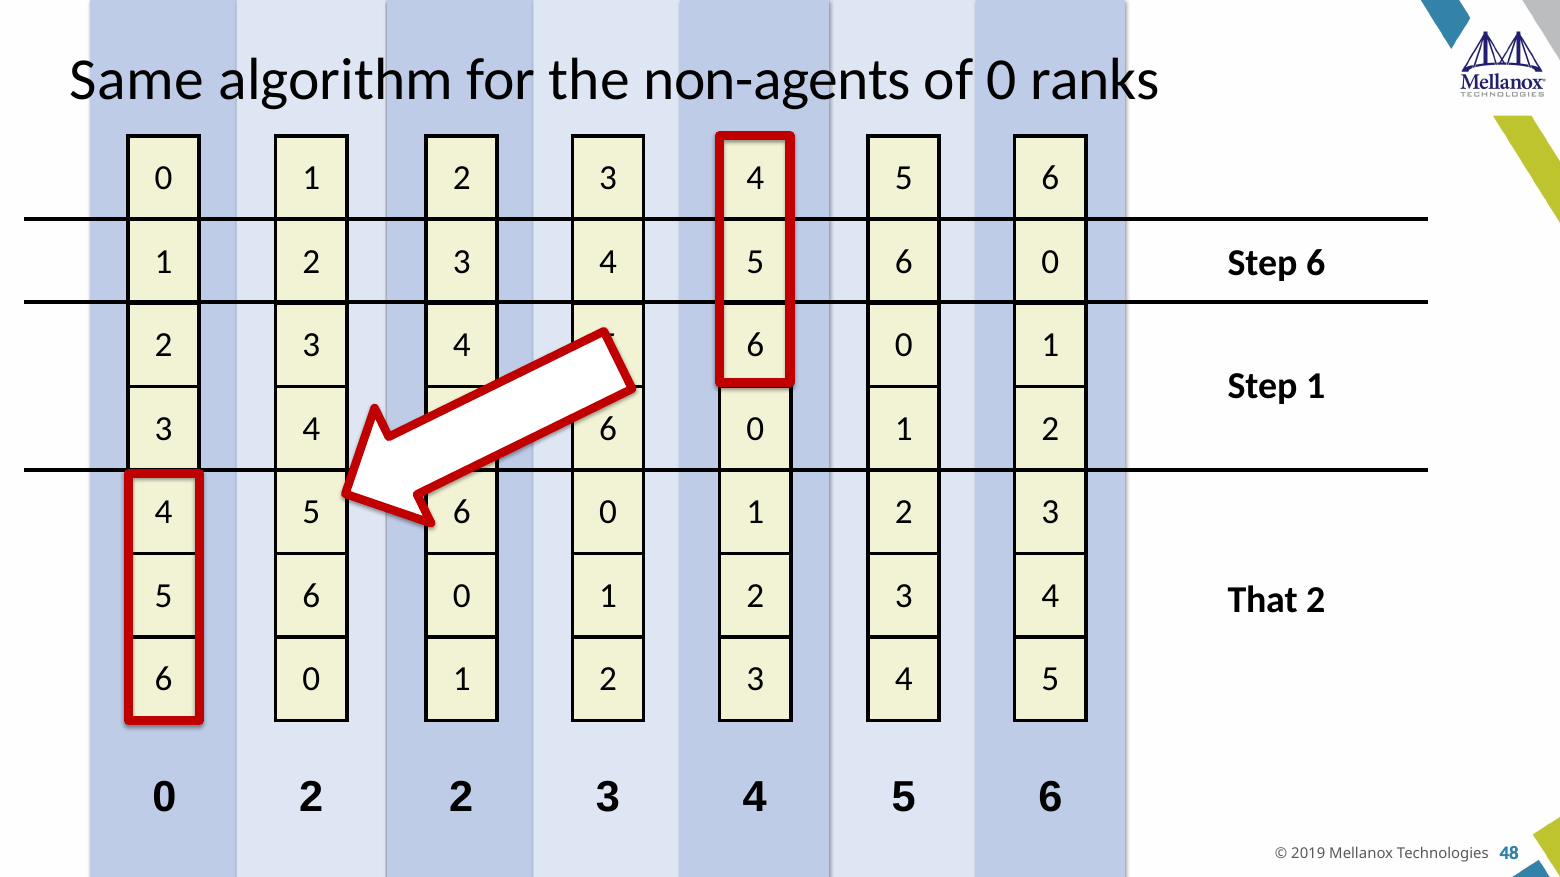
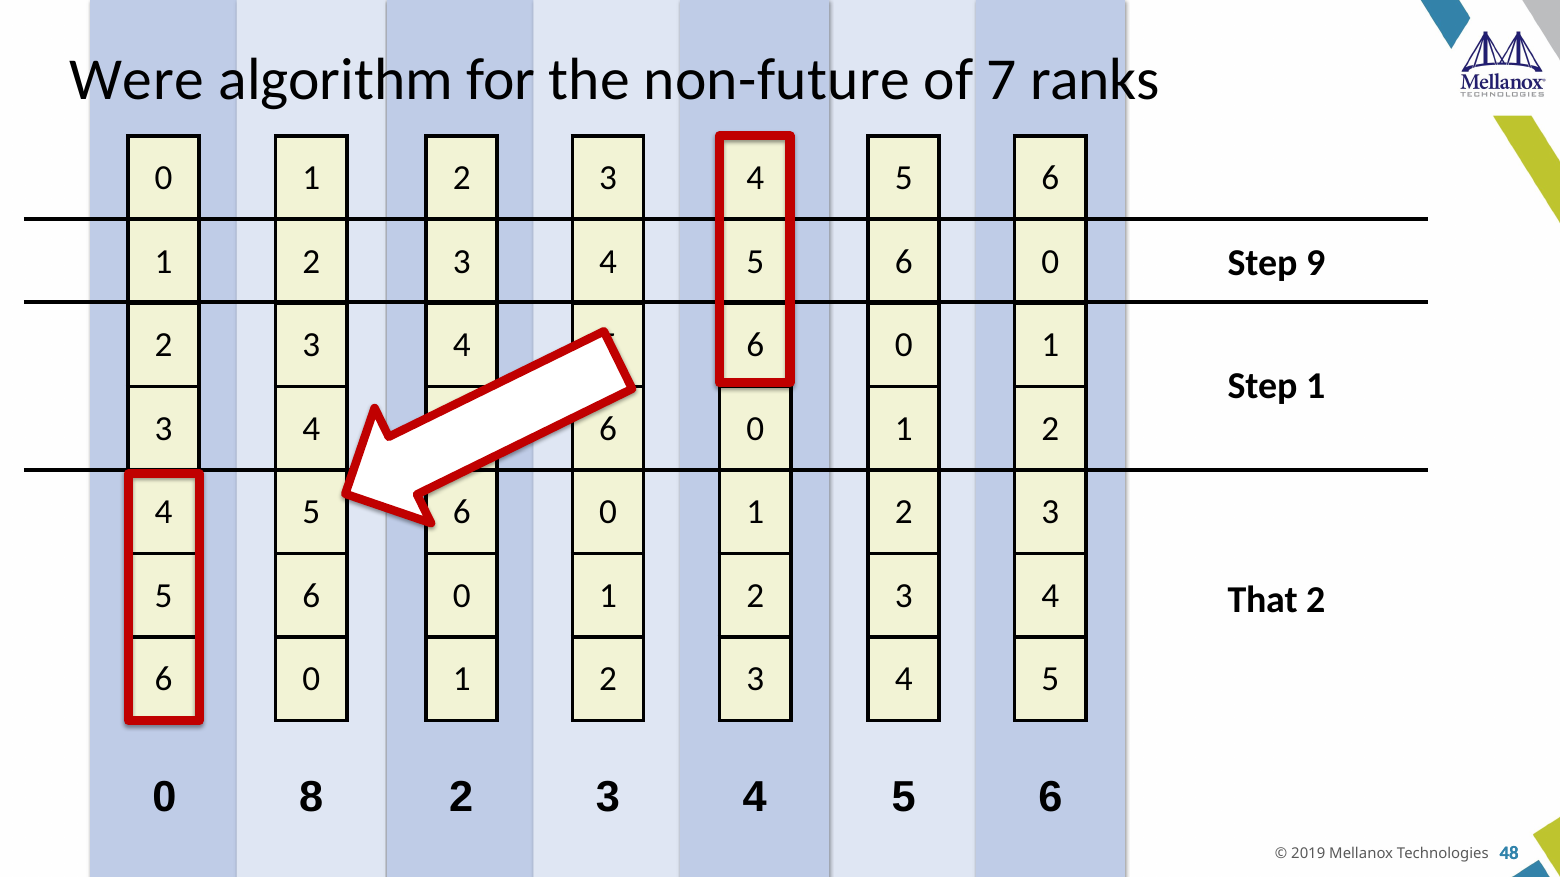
Same: Same -> Were (137, 80)
non-agents: non-agents -> non-future (777, 80)
of 0: 0 -> 7 (1002, 80)
Step 6: 6 -> 9 (1316, 263)
2: 2 -> 8 (311, 798)
